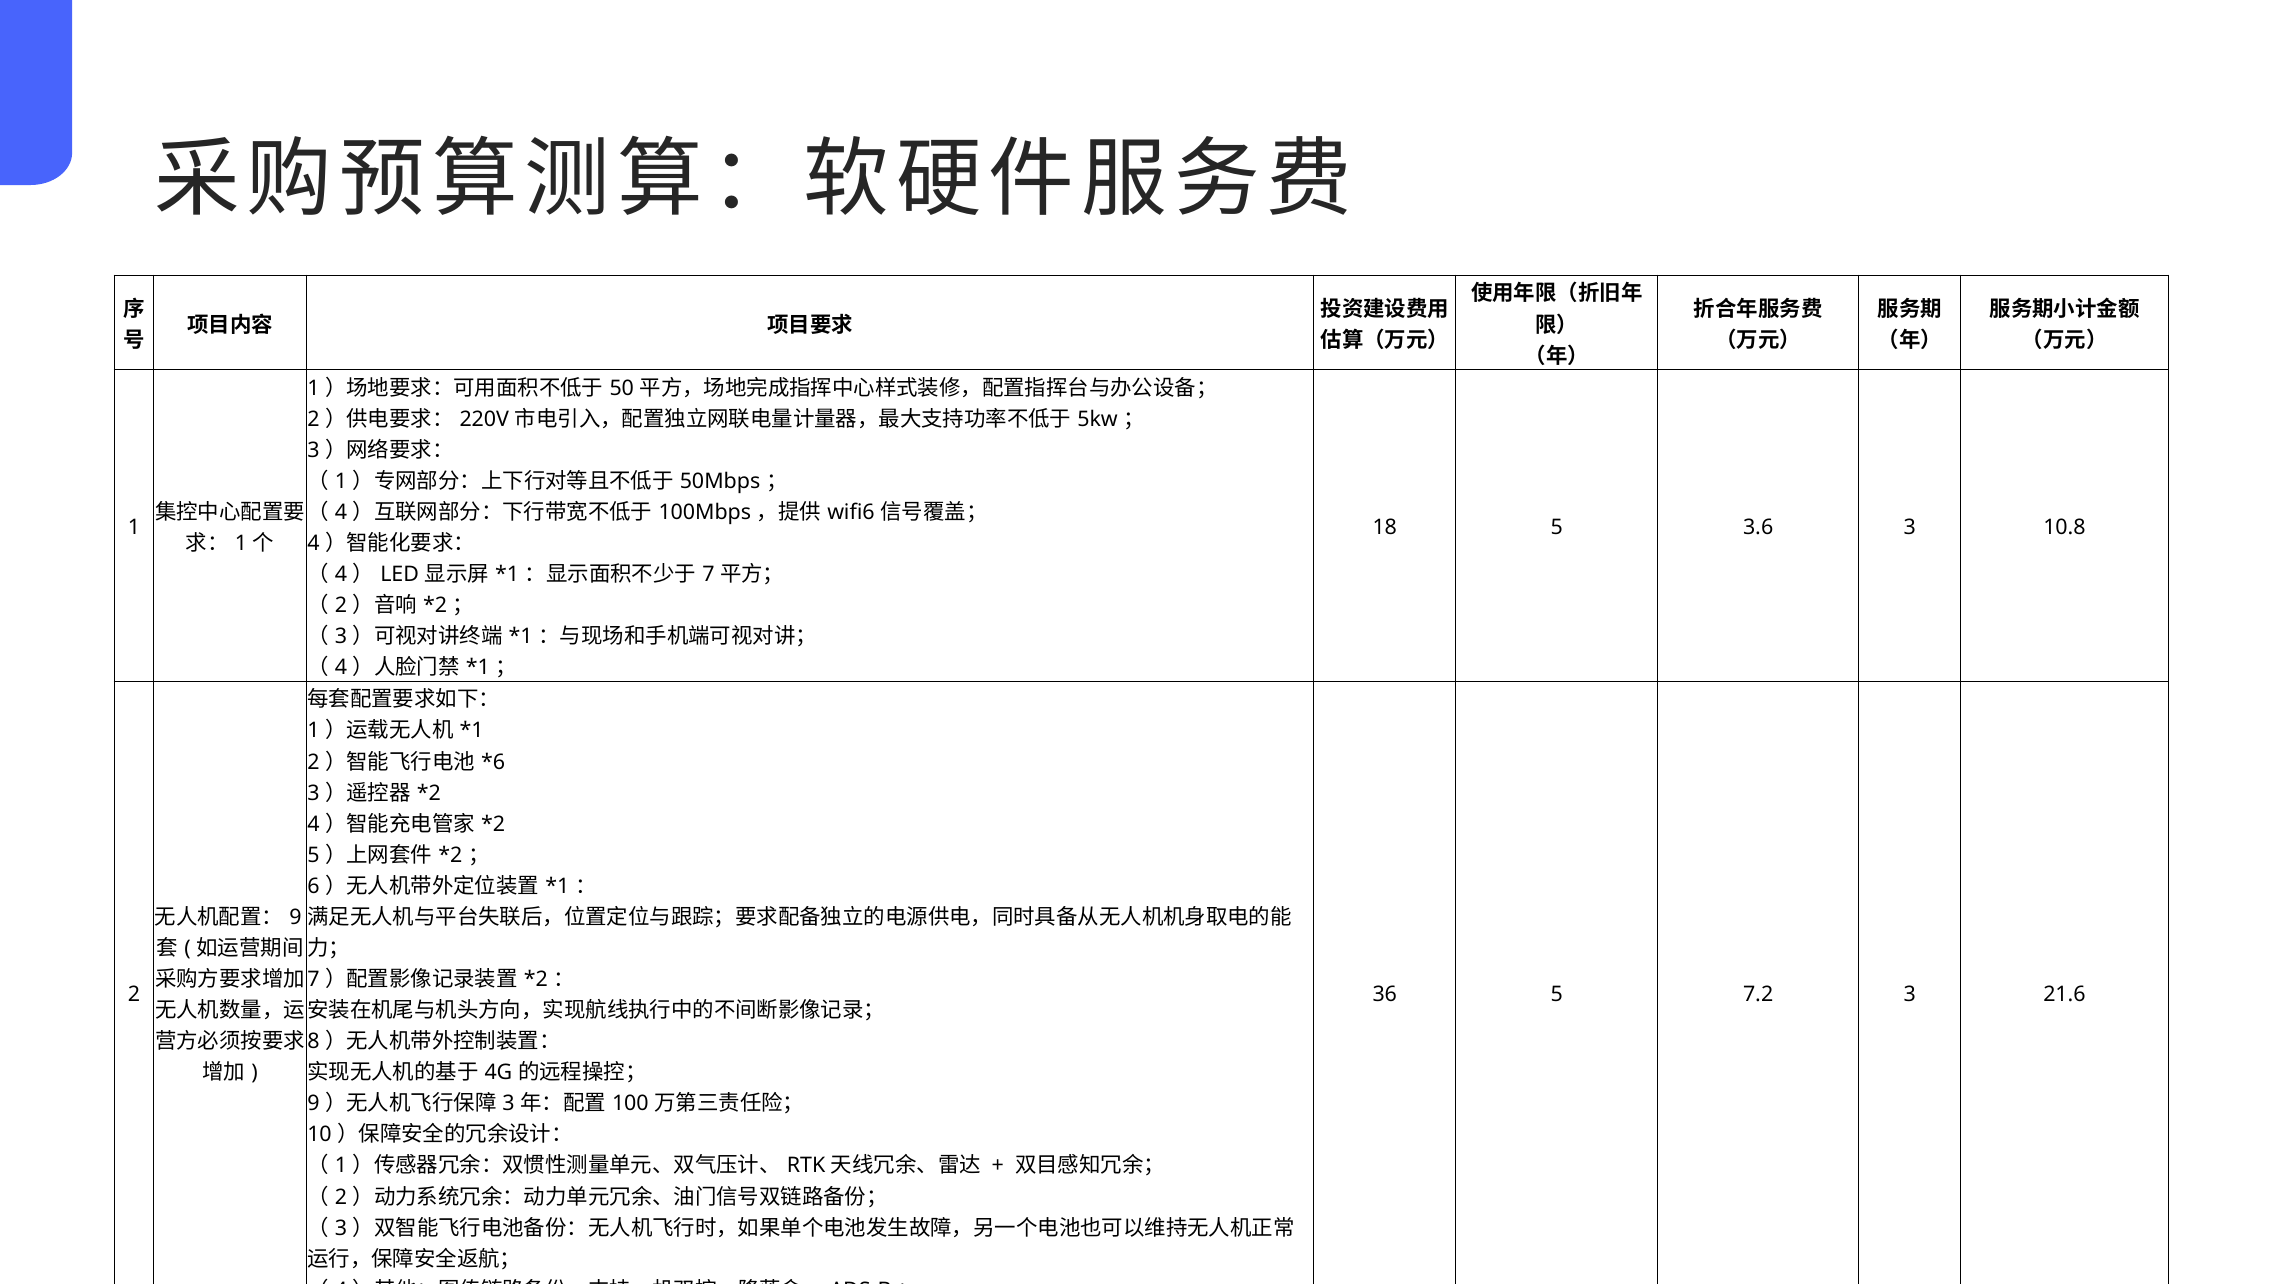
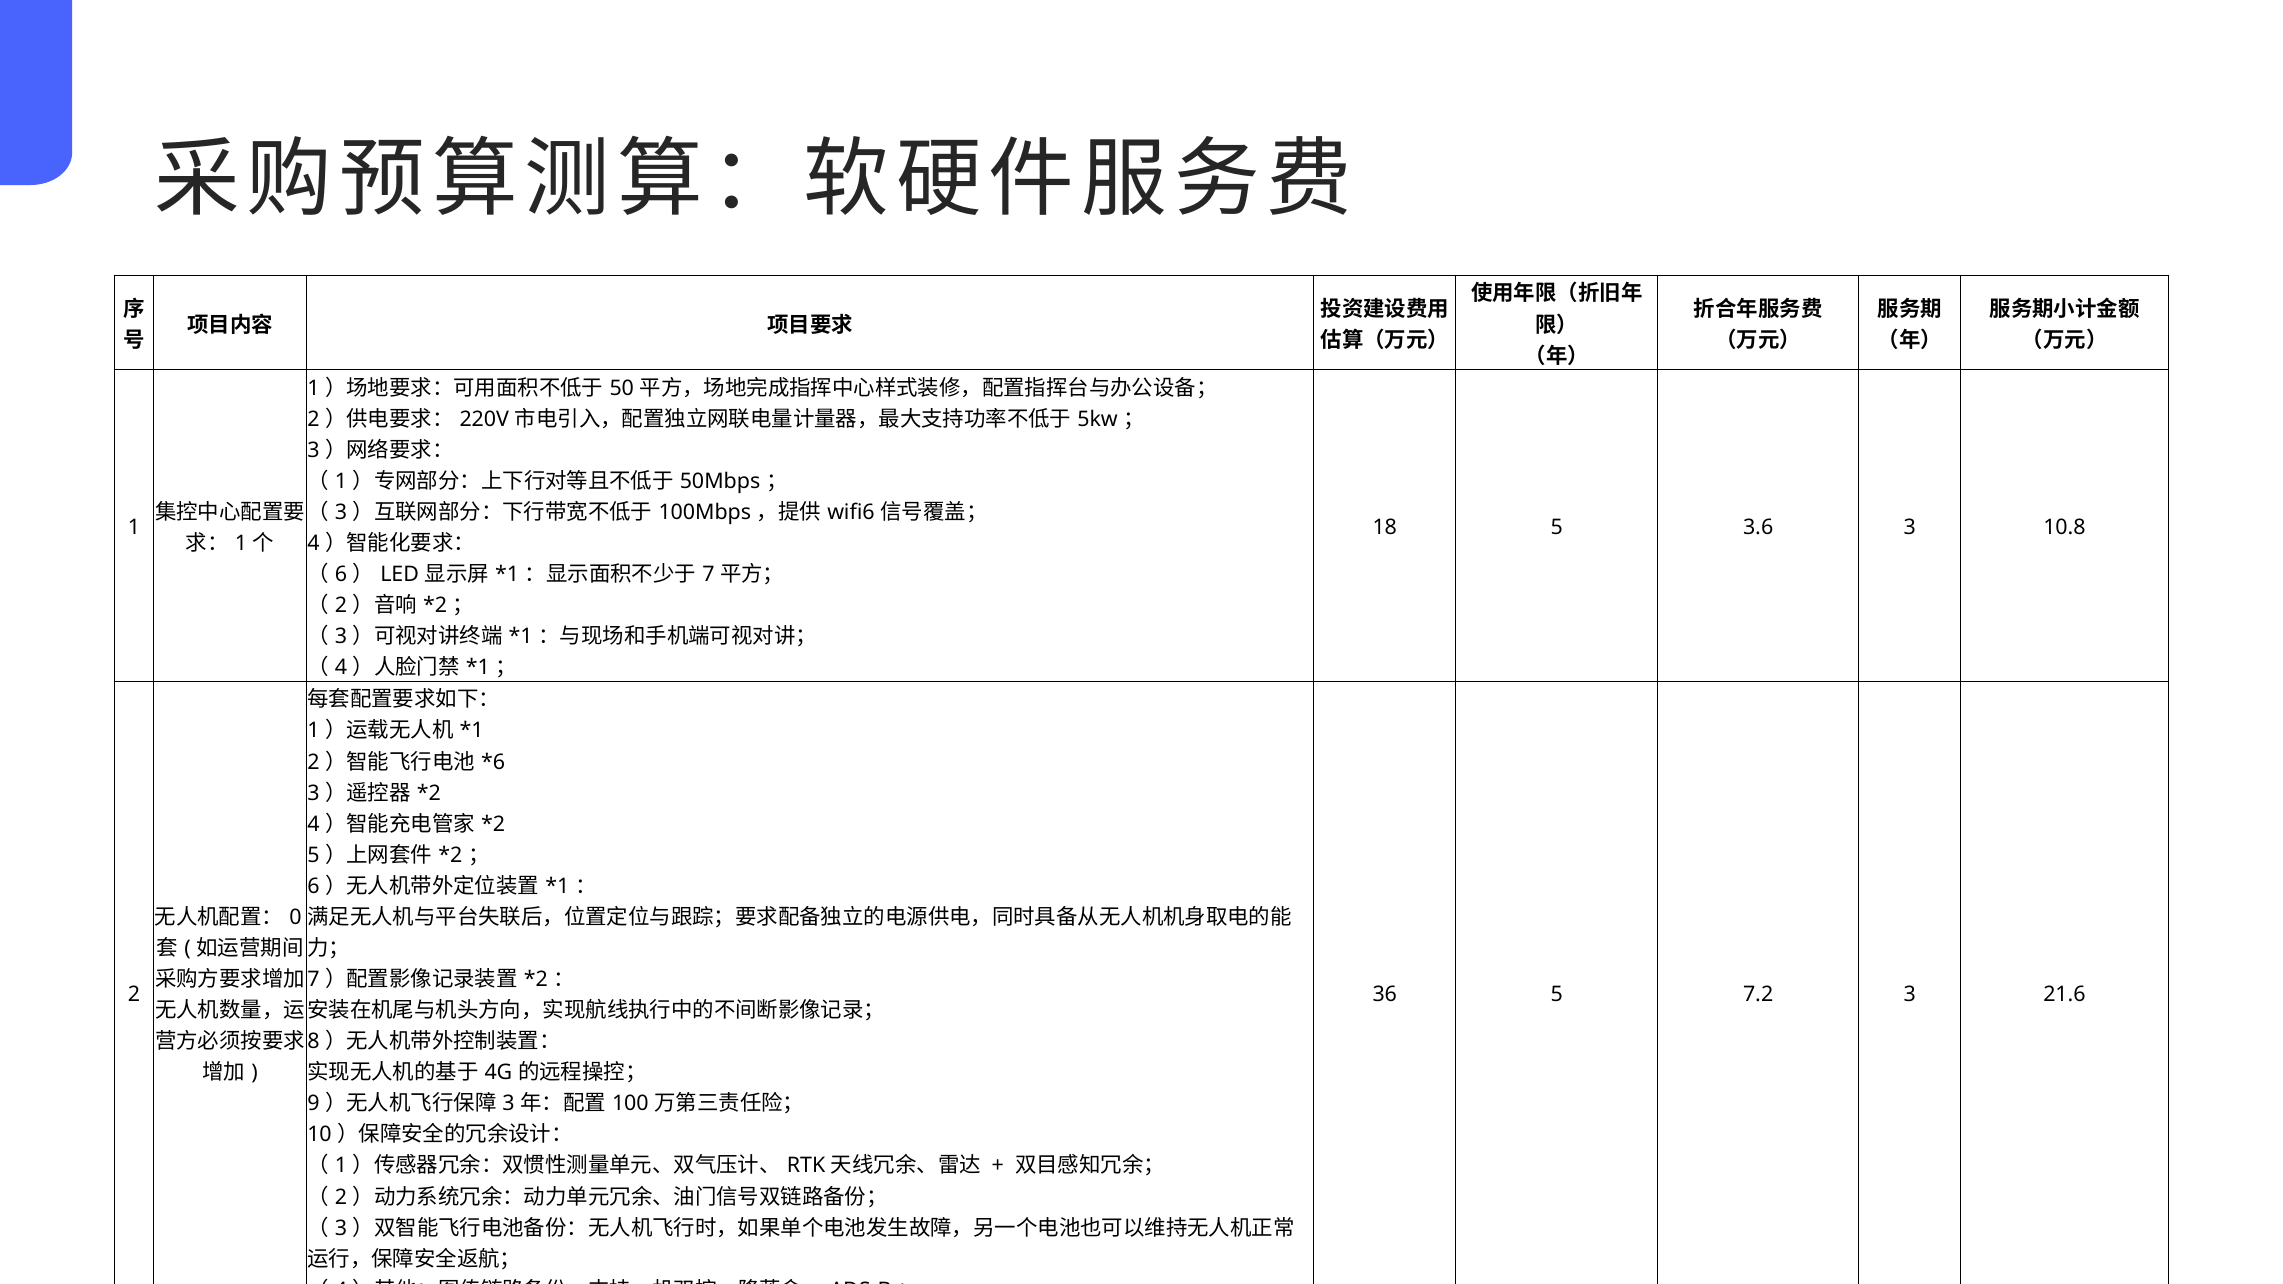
4: 4 -> 3 (341, 512)
4: 4 -> 6 (341, 575)
9: 9 -> 0 (295, 917)
